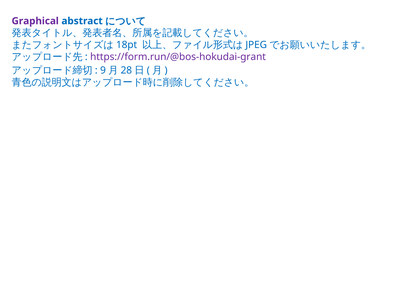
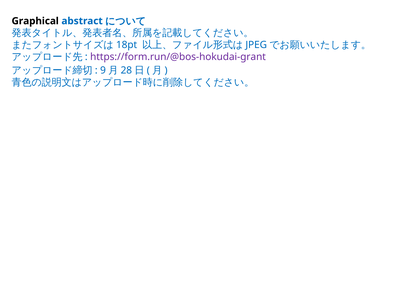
Graphical colour: purple -> black (35, 21)
